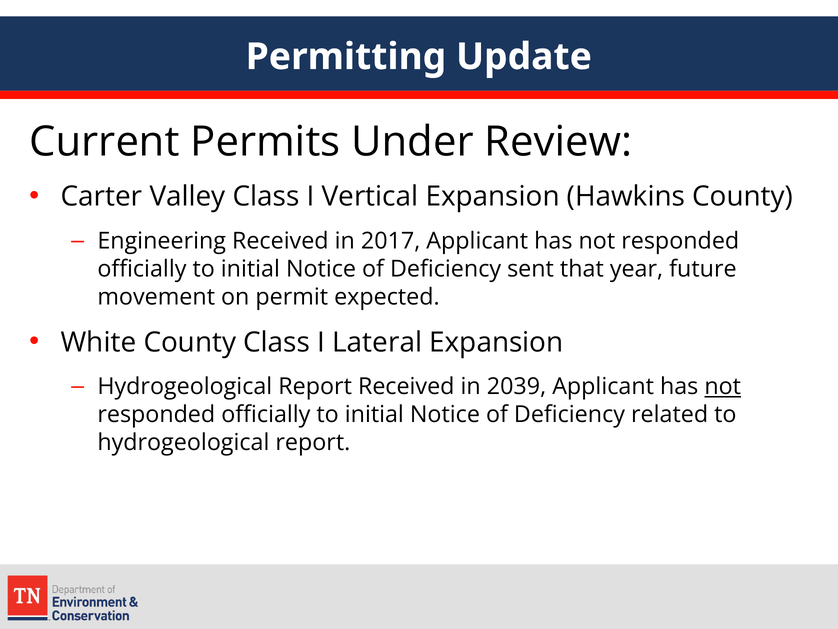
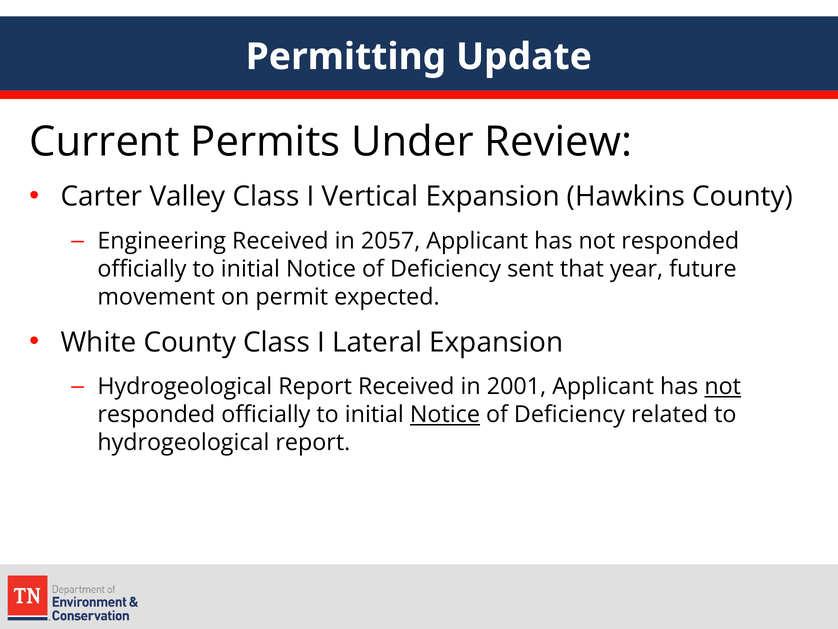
2017: 2017 -> 2057 (391, 241)
2039: 2039 -> 2001 (516, 386)
Notice underline: none -> present (445, 414)
